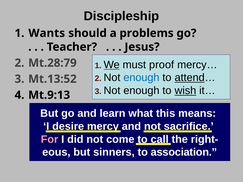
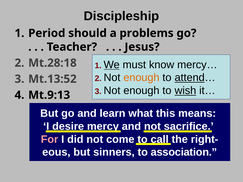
Wants: Wants -> Period (47, 33)
Mt.28:79: Mt.28:79 -> Mt.28:18 (52, 63)
proof: proof -> know (162, 65)
enough colour: blue -> orange (142, 78)
